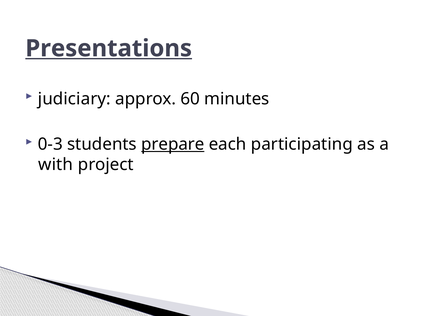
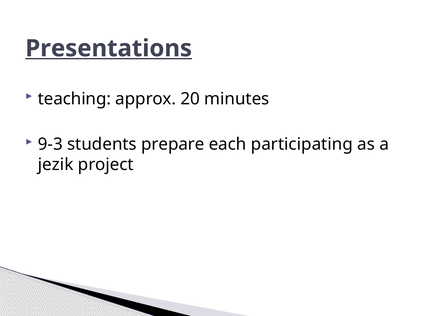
judiciary: judiciary -> teaching (74, 99)
60: 60 -> 20 (190, 99)
0-3: 0-3 -> 9-3 (50, 144)
prepare underline: present -> none (173, 144)
with: with -> jezik (56, 165)
